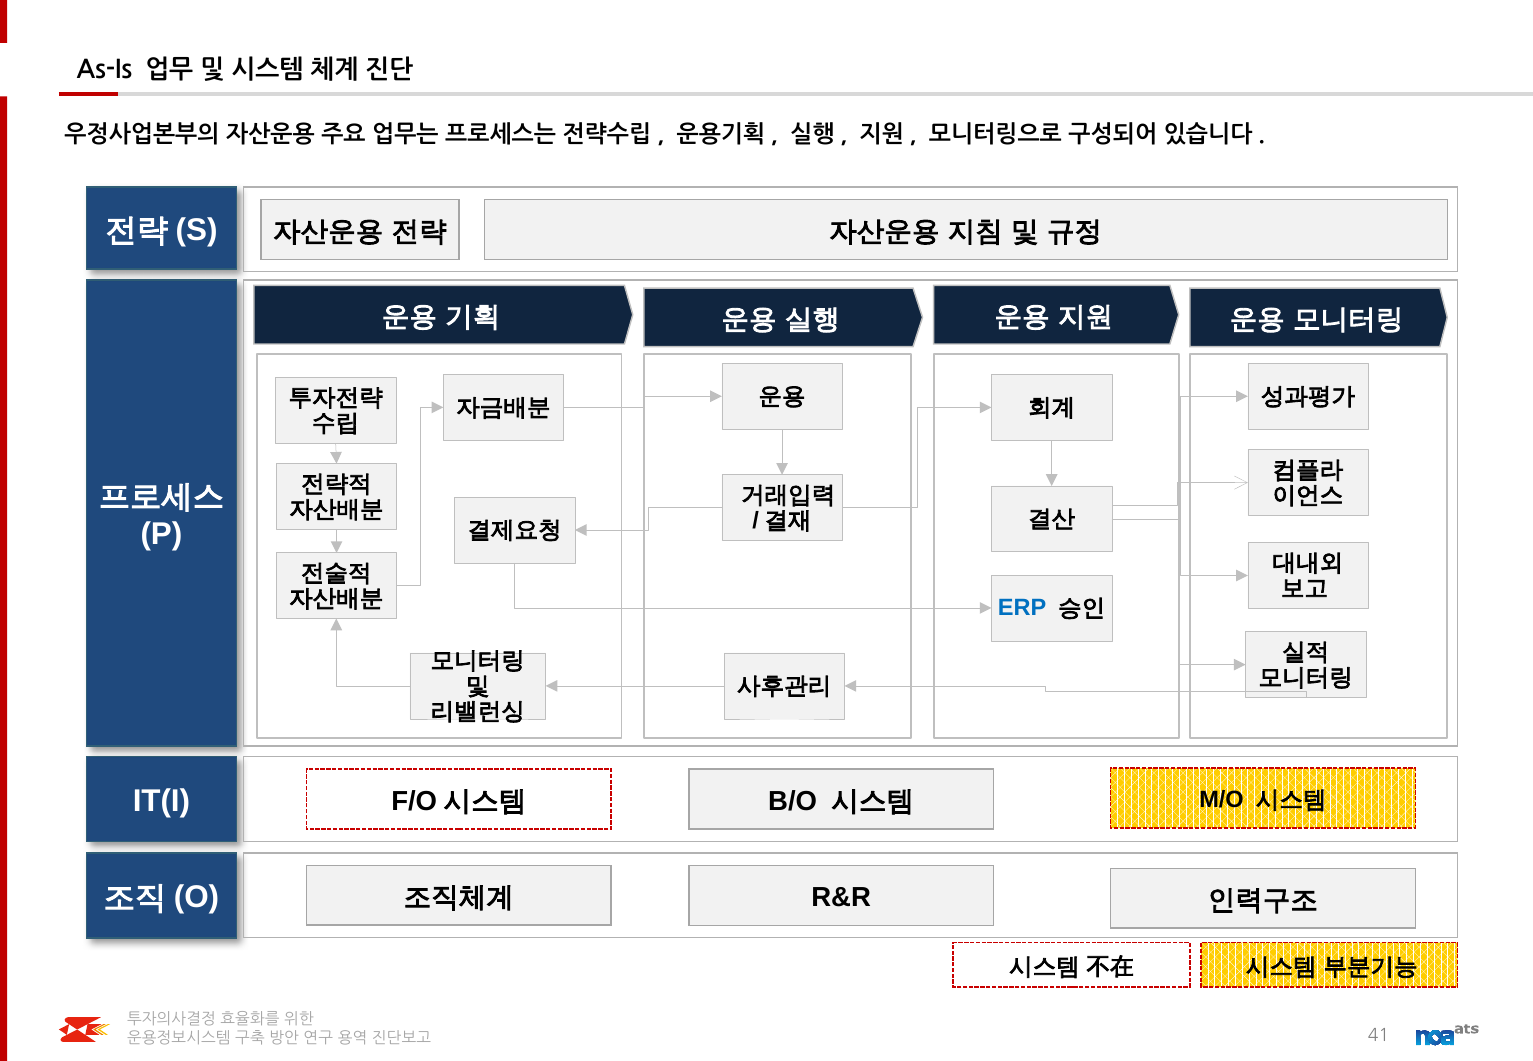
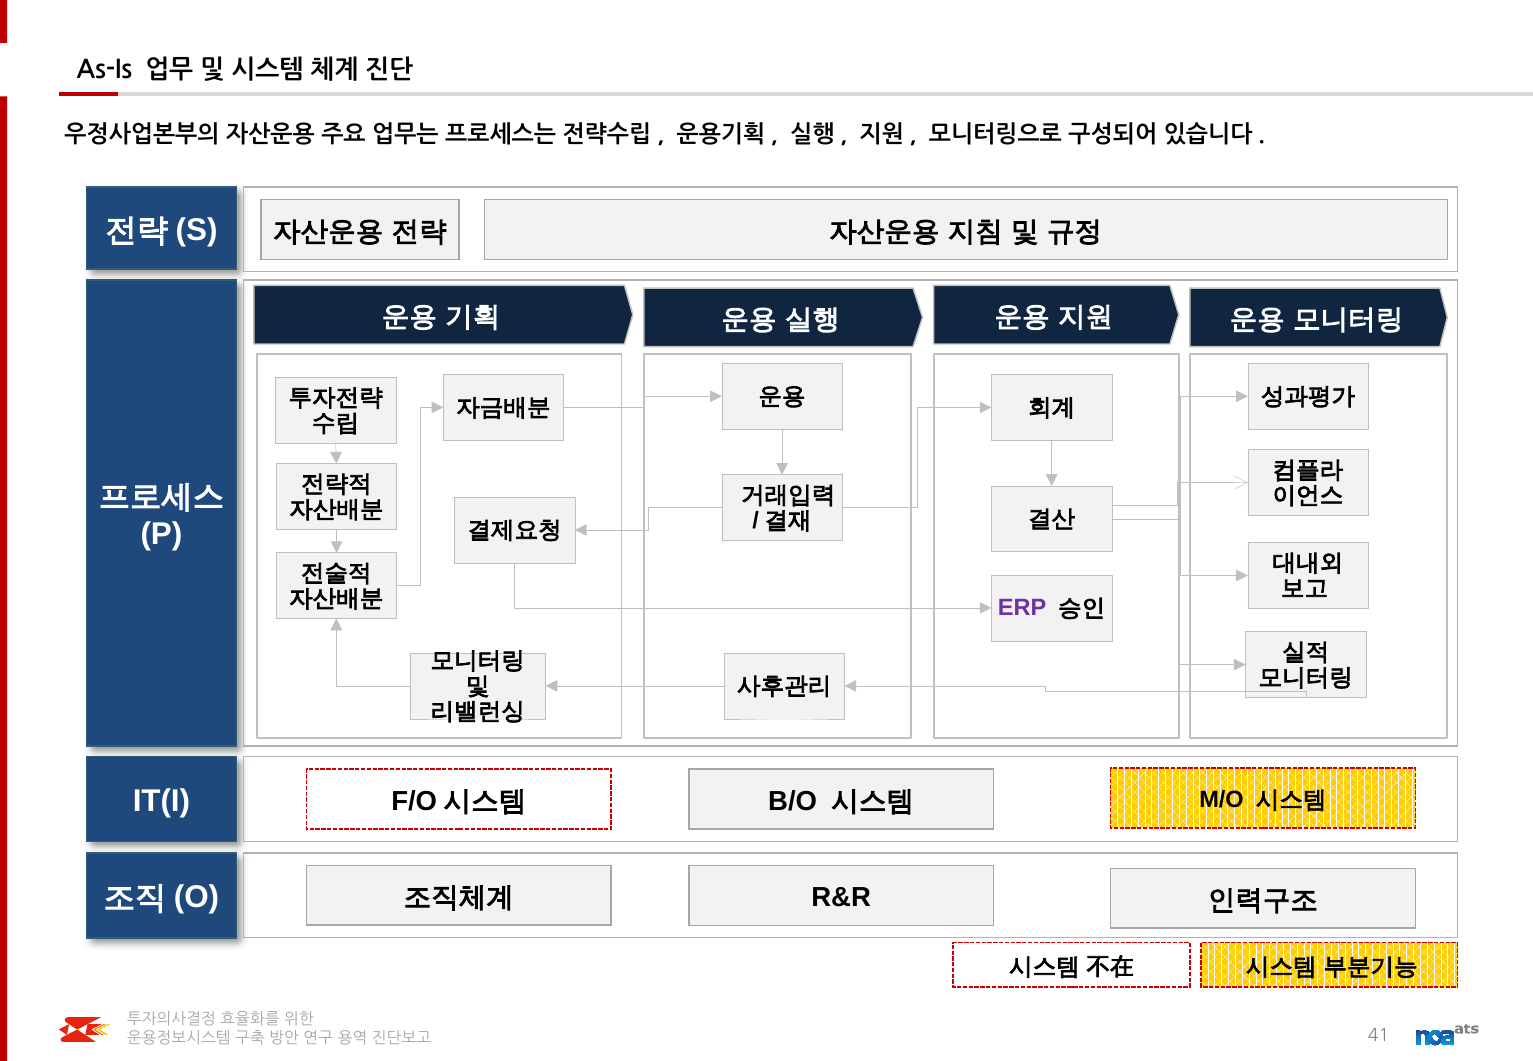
ERP colour: blue -> purple (1022, 608)
